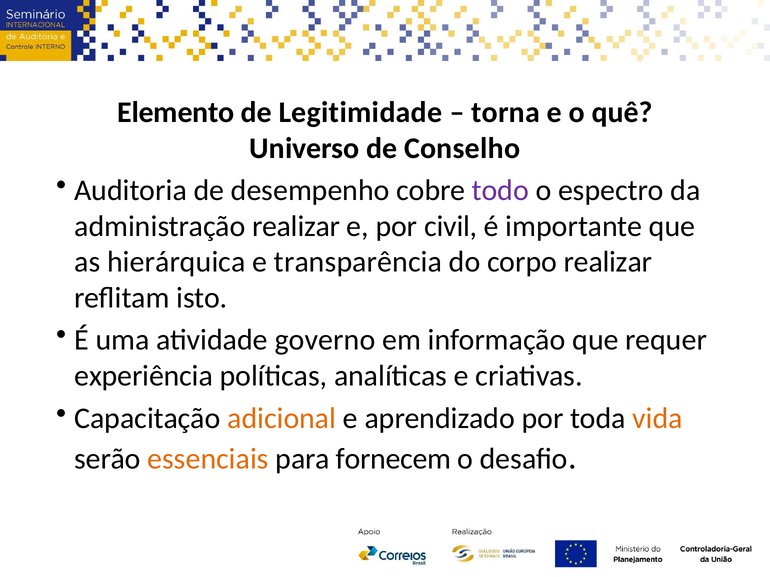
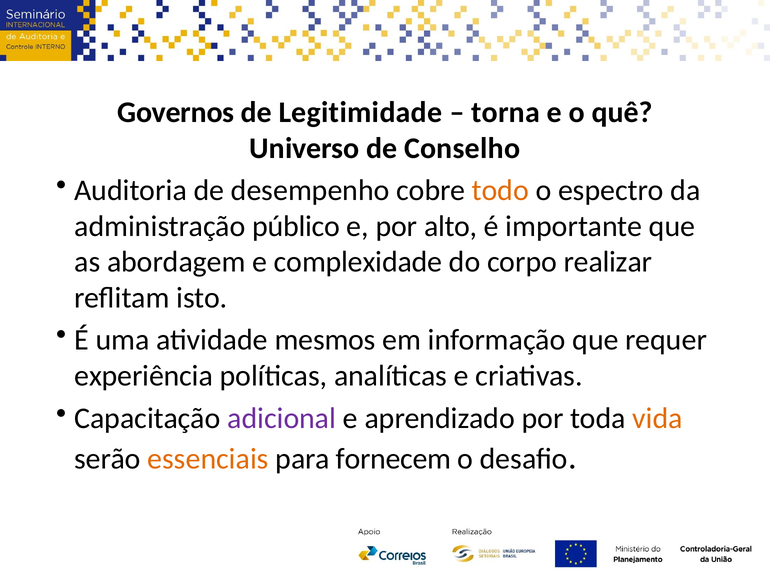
Elemento: Elemento -> Governos (176, 112)
todo colour: purple -> orange (500, 190)
administração realizar: realizar -> público (296, 226)
civil: civil -> alto (451, 226)
hierárquica: hierárquica -> abordagem (176, 262)
transparência: transparência -> complexidade (358, 262)
governo: governo -> mesmos (325, 340)
adicional colour: orange -> purple (282, 419)
